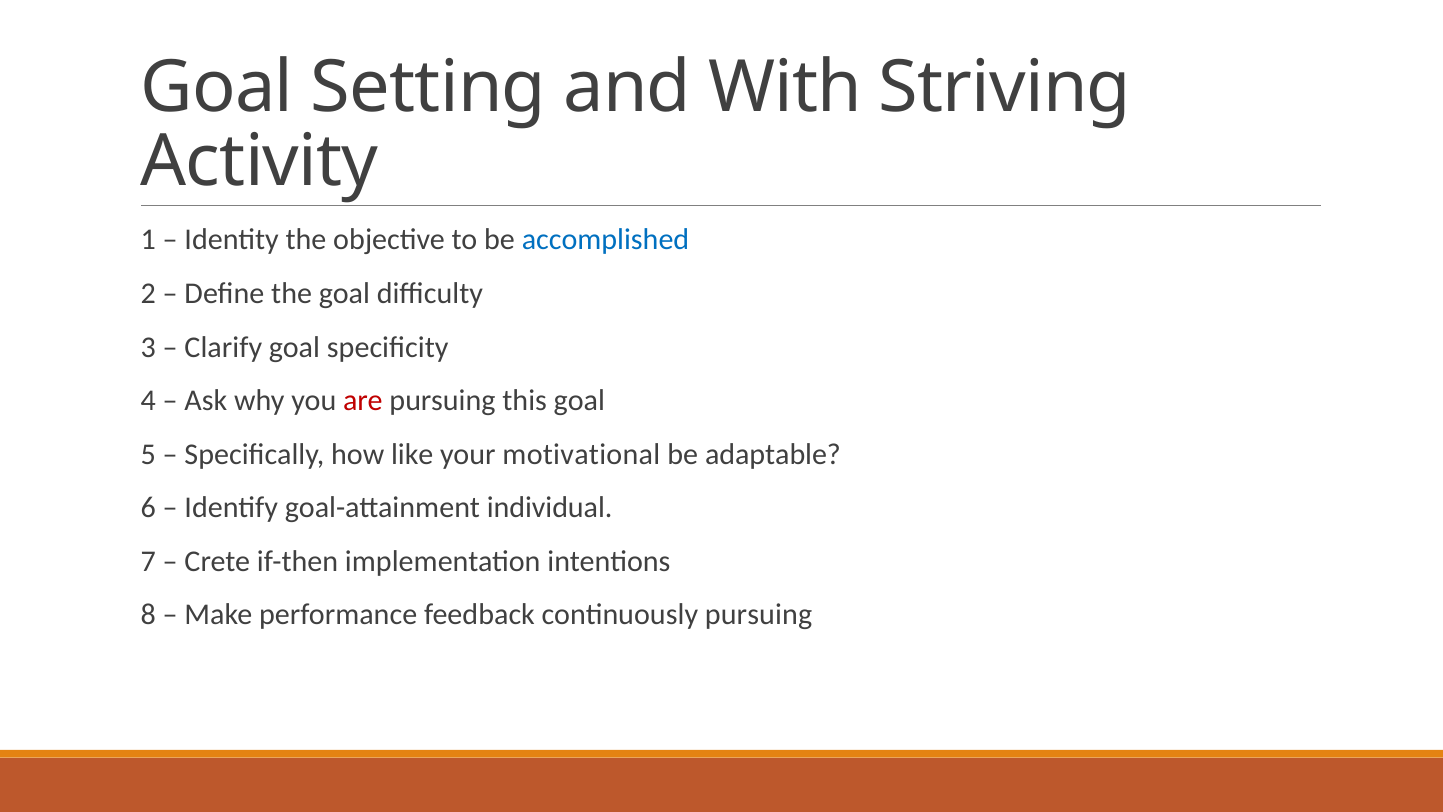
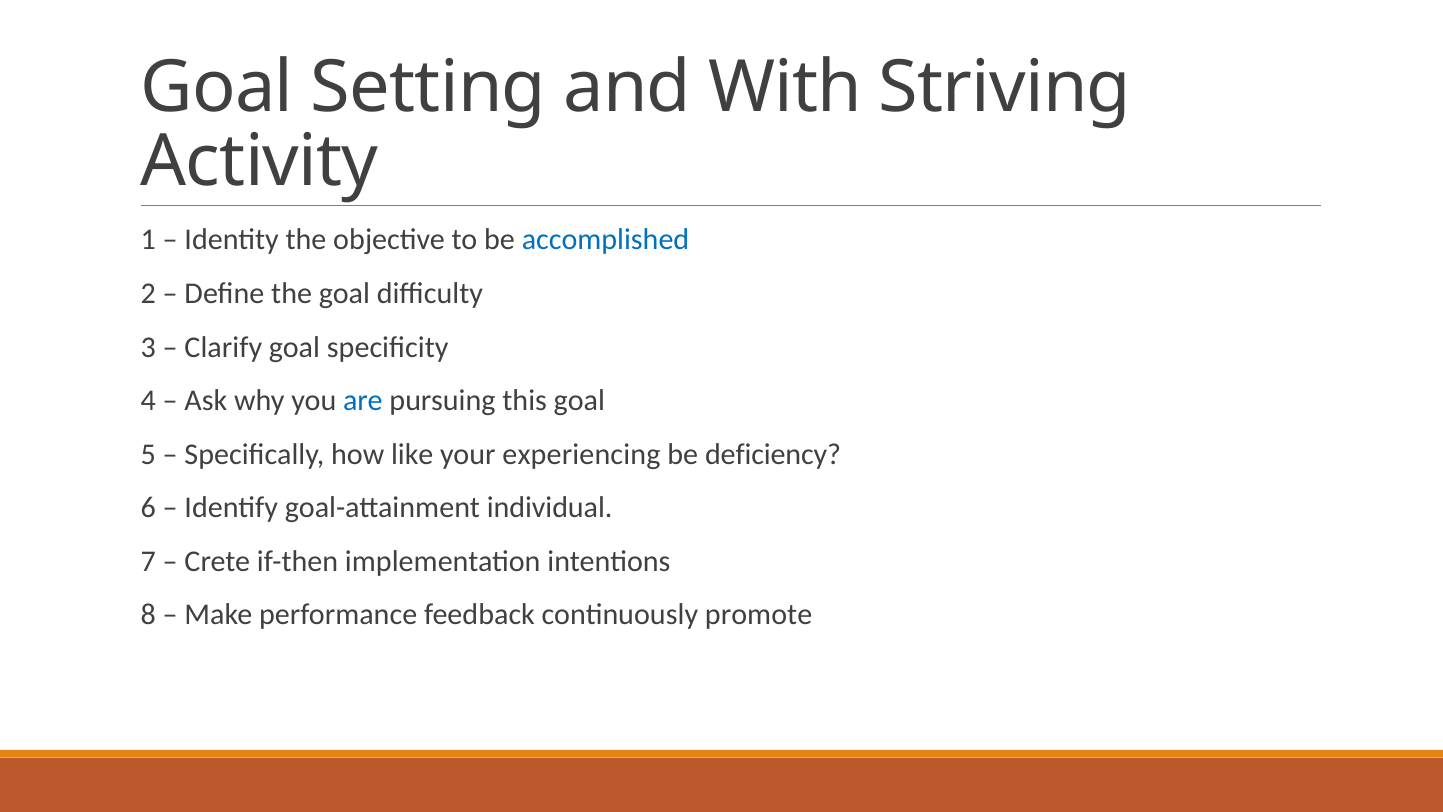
are colour: red -> blue (363, 400)
motivational: motivational -> experiencing (581, 454)
adaptable: adaptable -> deficiency (773, 454)
continuously pursuing: pursuing -> promote (759, 615)
